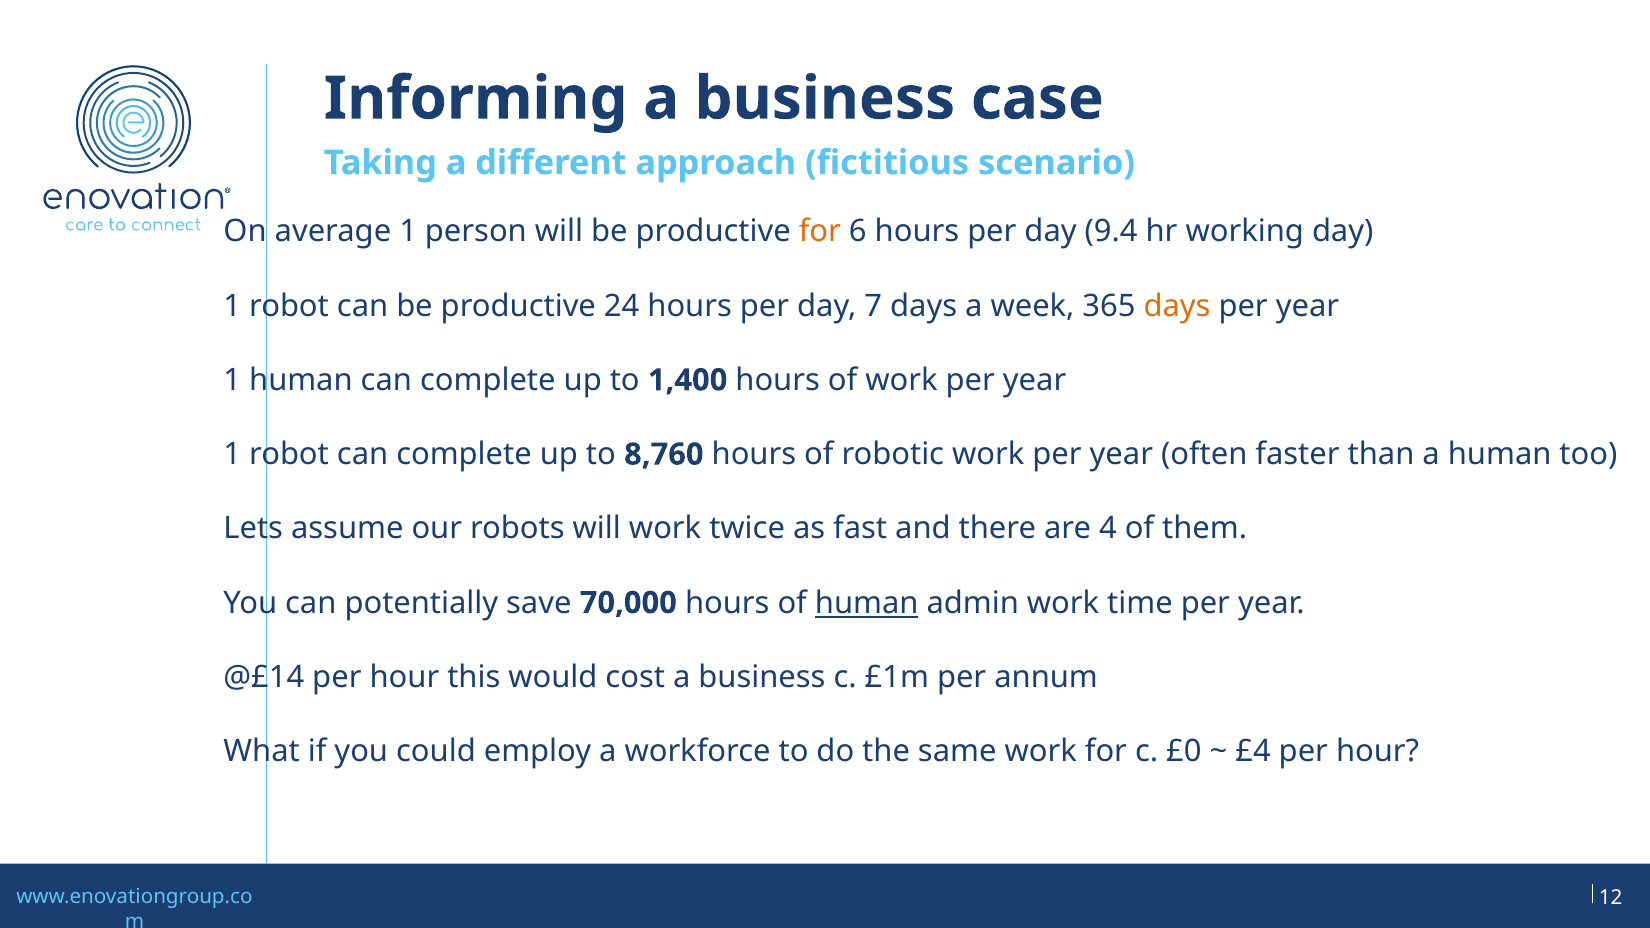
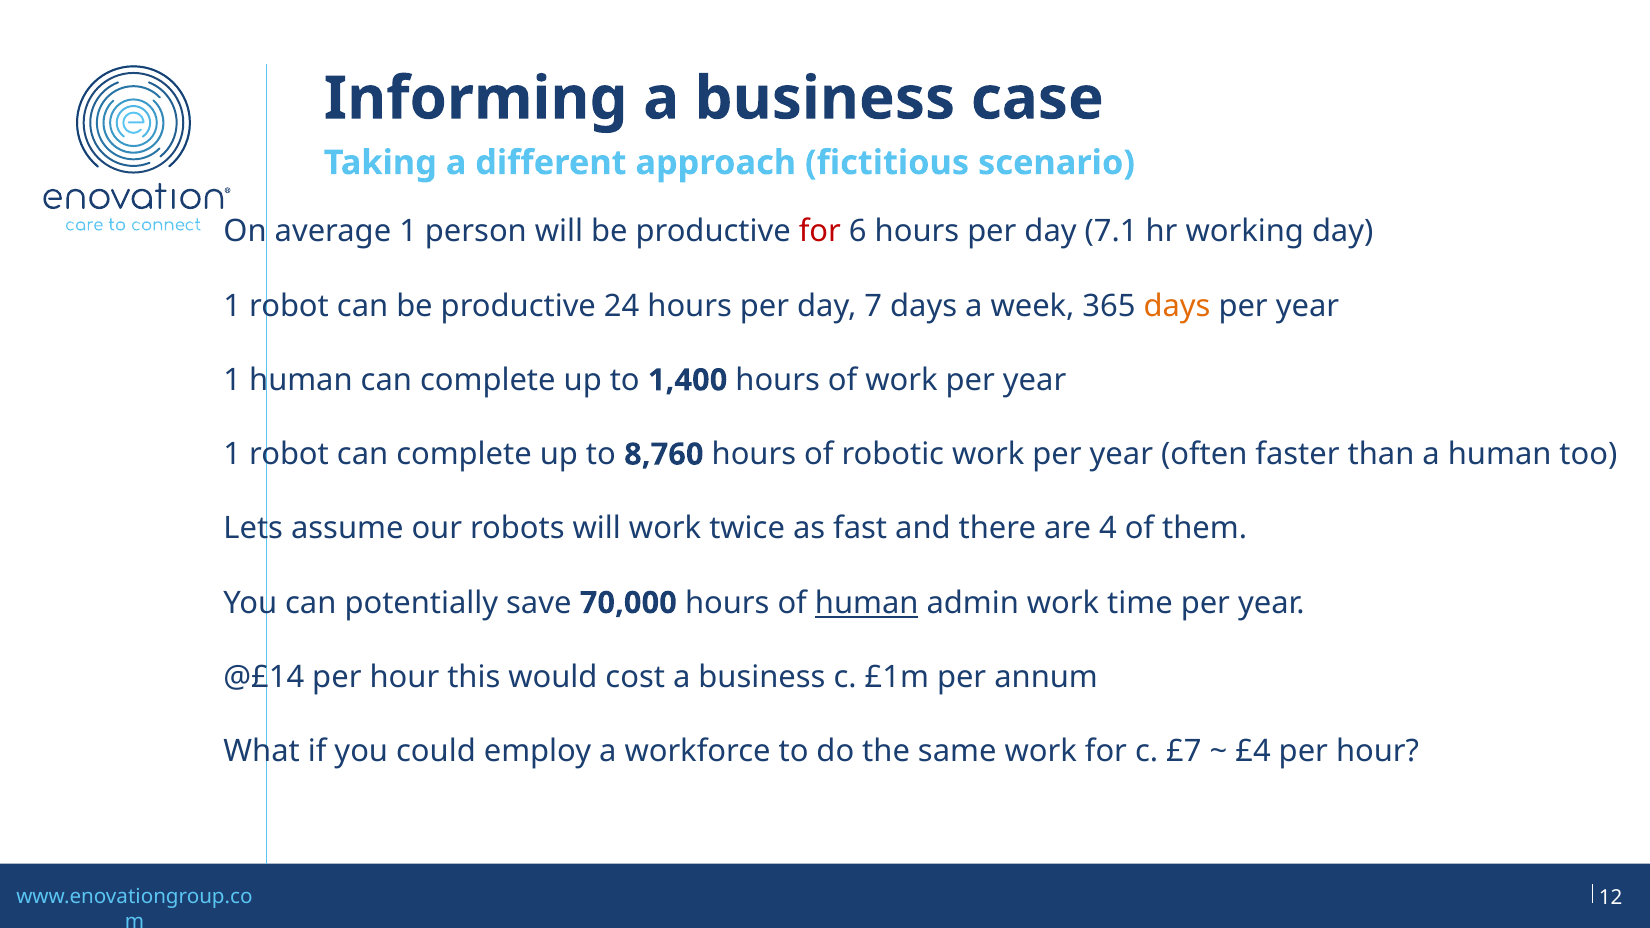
for colour: orange -> red (820, 232)
9.4: 9.4 -> 7.1 (1111, 232)
£0: £0 -> £7 (1184, 752)
